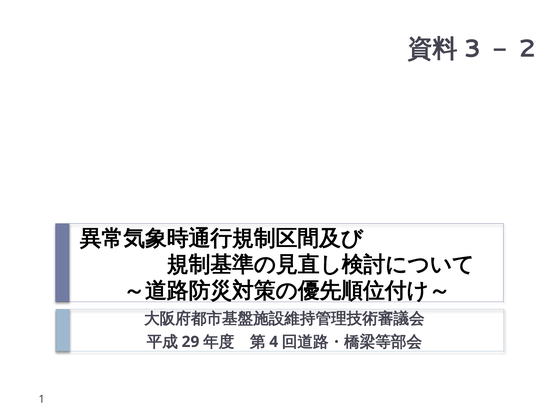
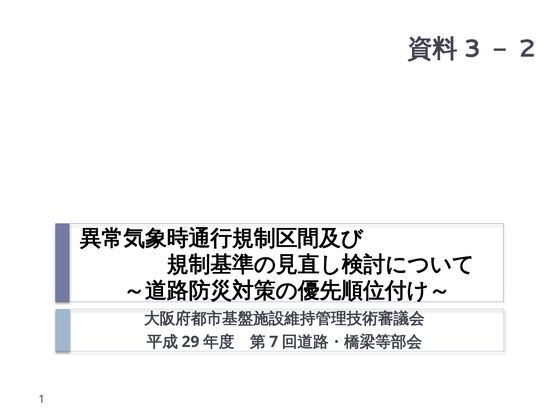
4: 4 -> 7 (274, 342)
